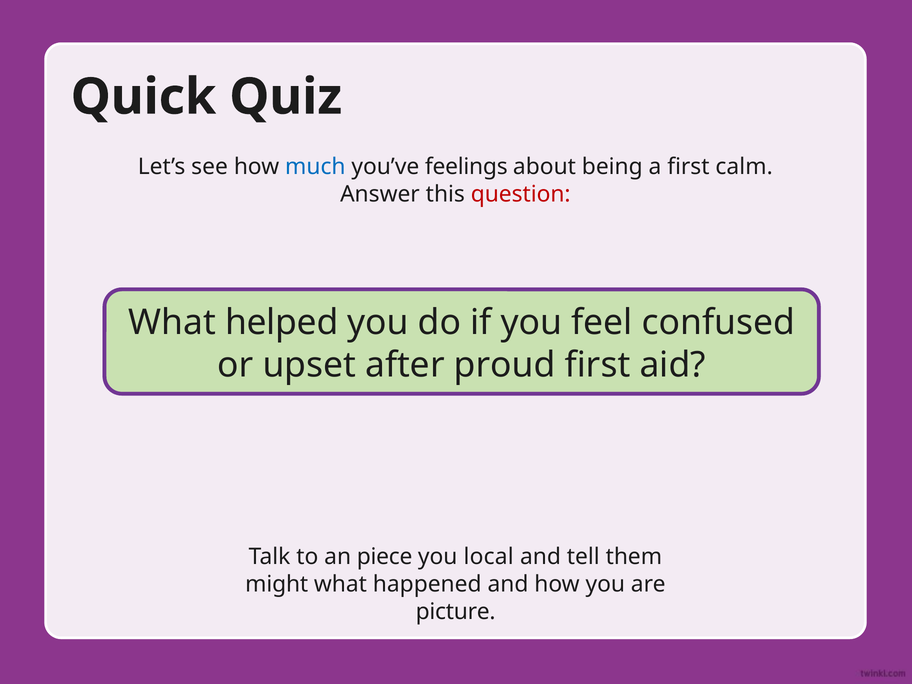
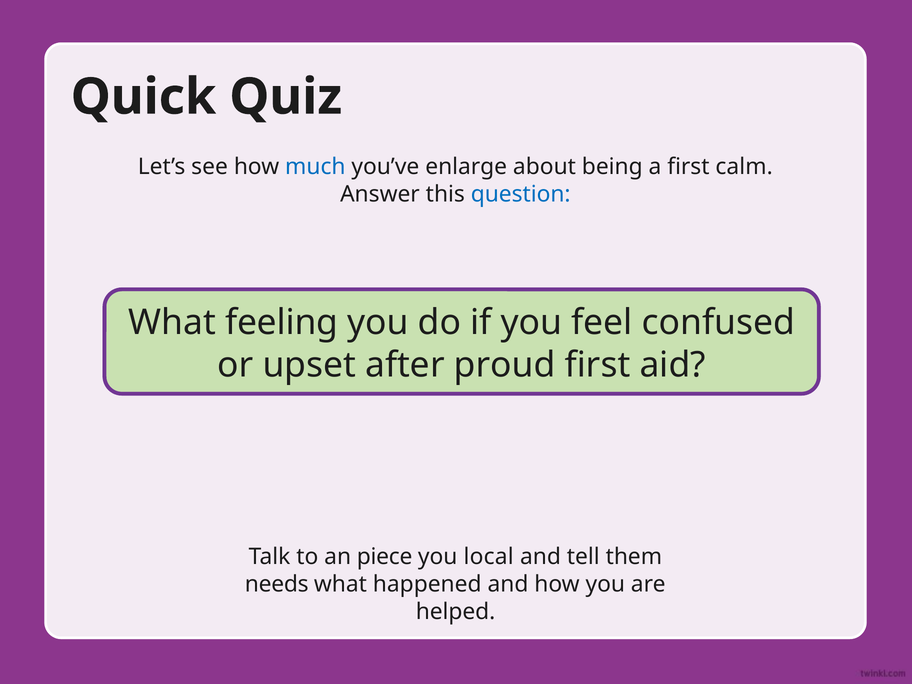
feelings: feelings -> enlarge (466, 167)
question colour: red -> blue (521, 194)
helped: helped -> feeling (282, 323)
might: might -> needs (277, 584)
picture: picture -> helped (456, 612)
